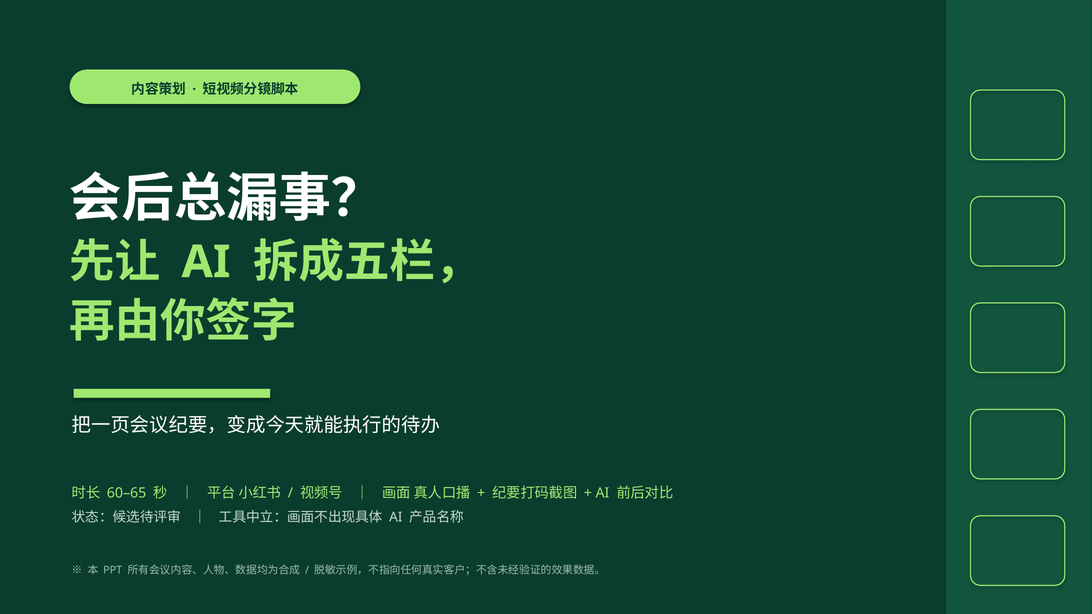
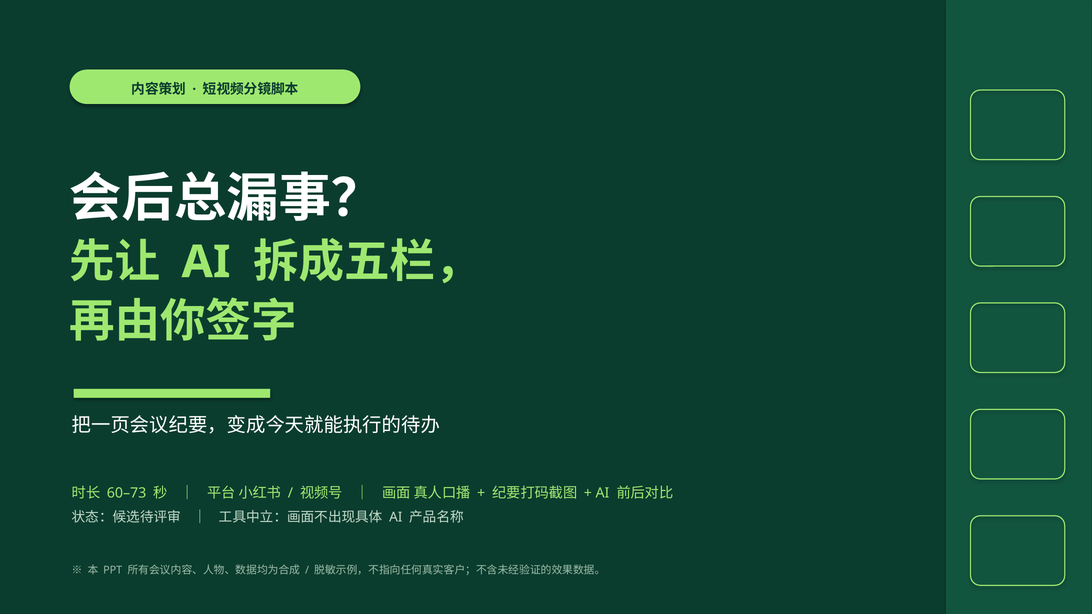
60–65: 60–65 -> 60–73 (127, 493)
